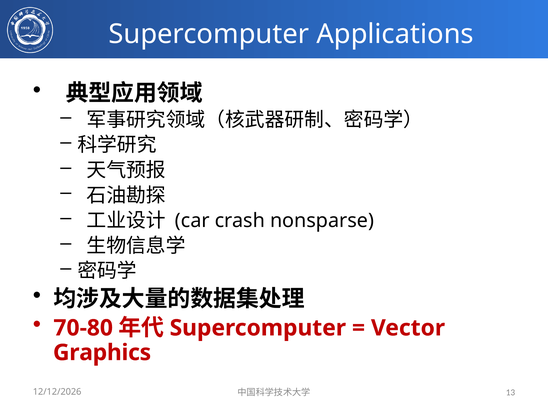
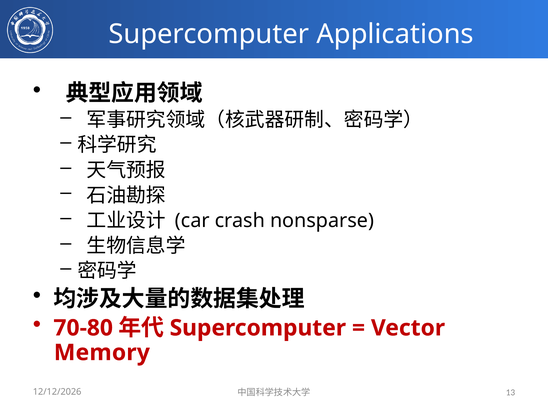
Graphics: Graphics -> Memory (102, 353)
